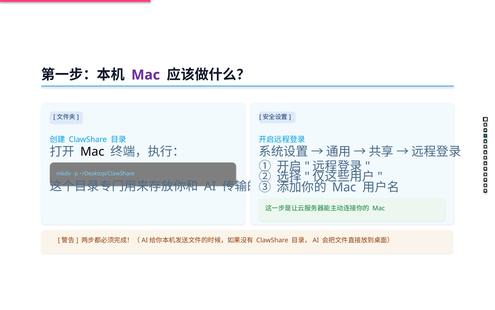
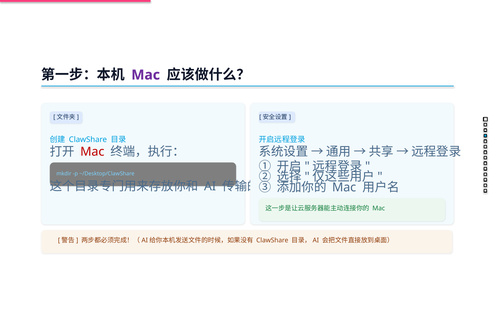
Mac colour: black -> red (92, 151)
